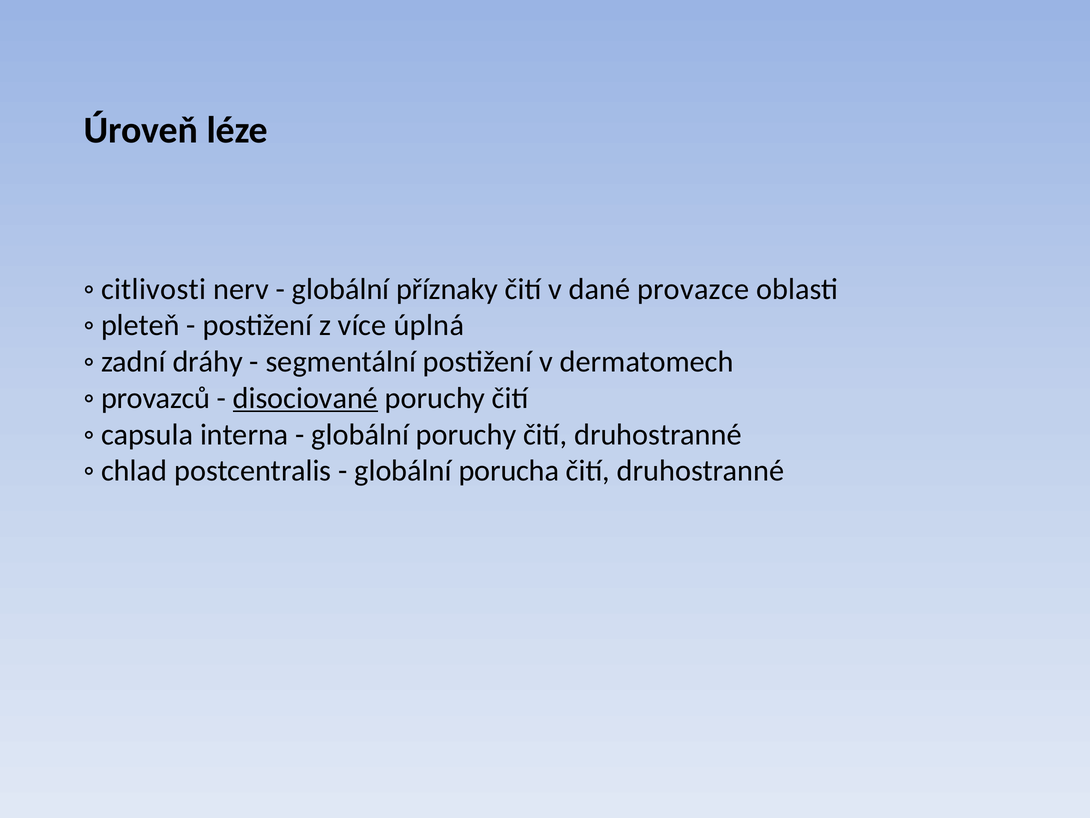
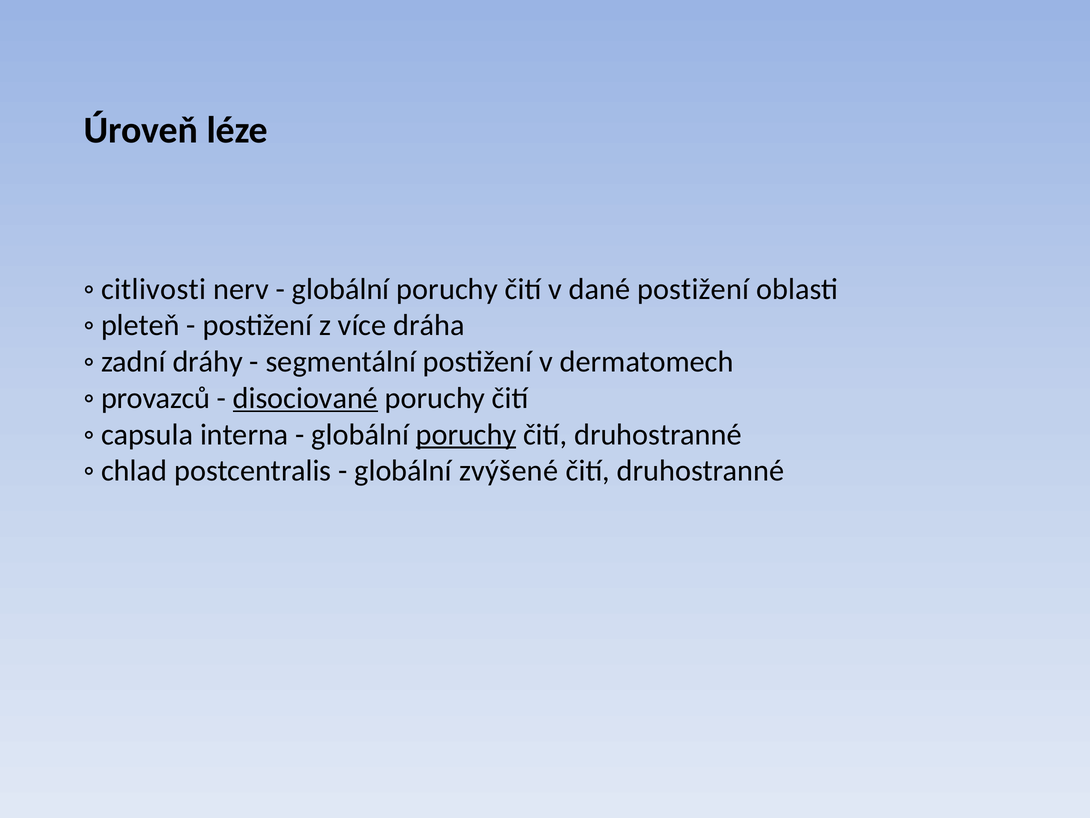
příznaky: příznaky -> poruchy (447, 289)
dané provazce: provazce -> postižení (693, 289)
úplná: úplná -> dráha (429, 325)
poruchy underline: none -> present (466, 434)
porucha: porucha -> zvýšené (509, 471)
